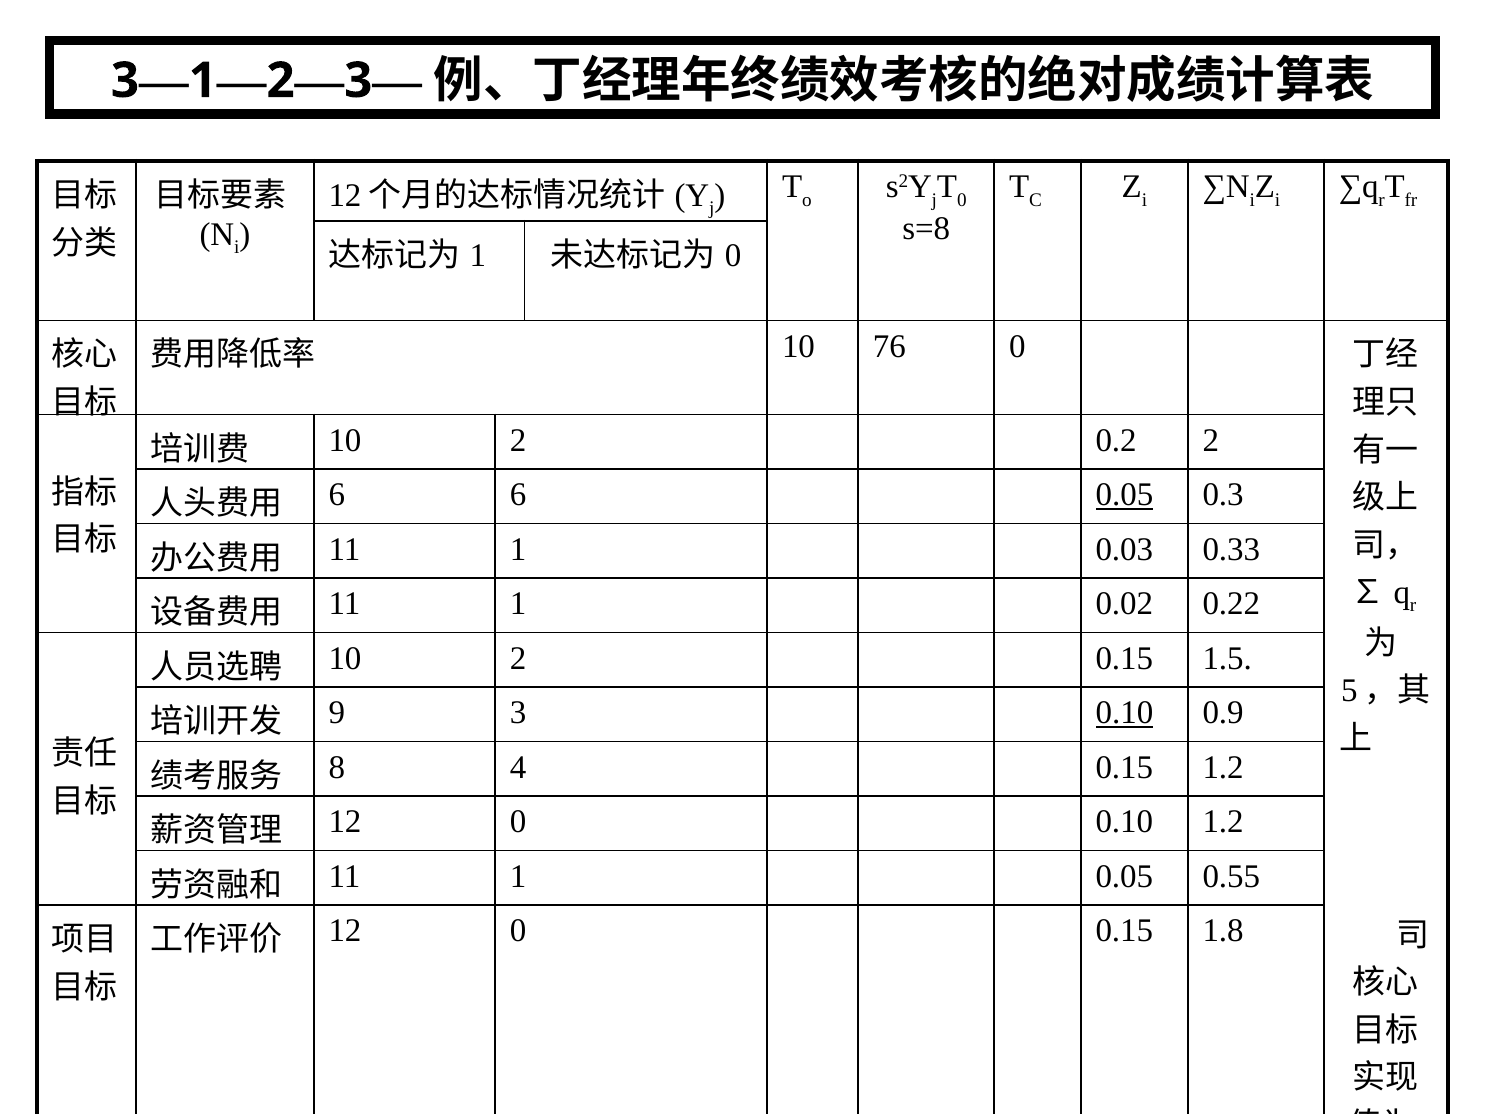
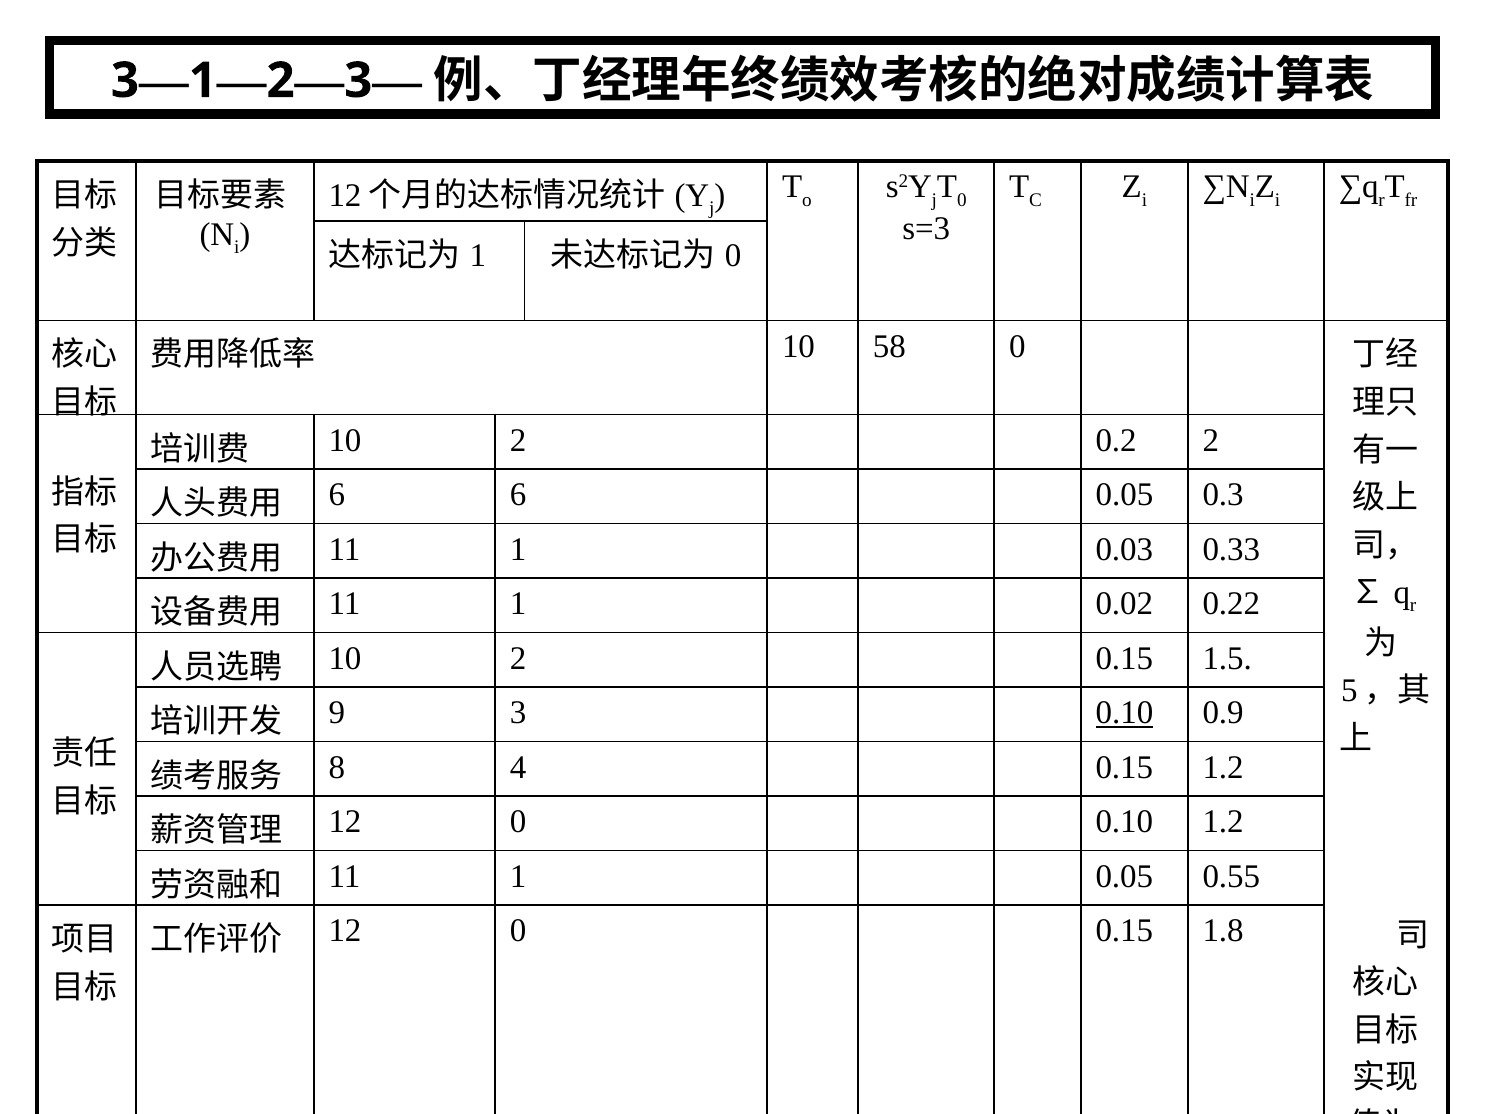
s=8: s=8 -> s=3 (926, 229)
76: 76 -> 58 (889, 346)
0.05 underline: present -> none (1124, 495)
